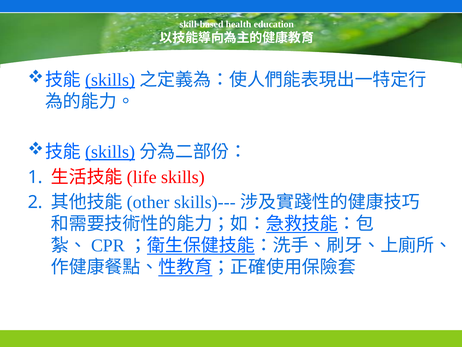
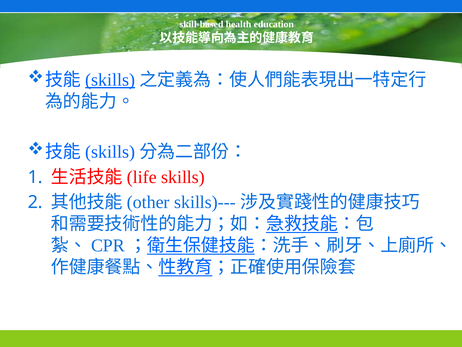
skills underline: present -> none (110, 152)
